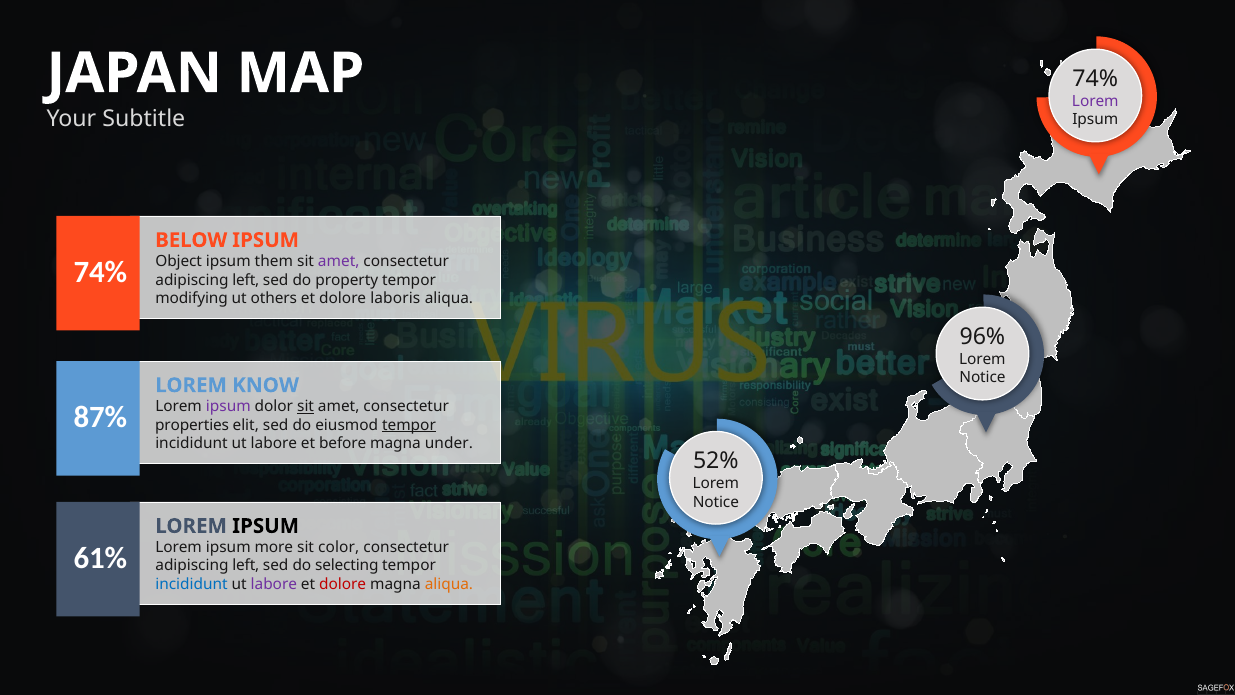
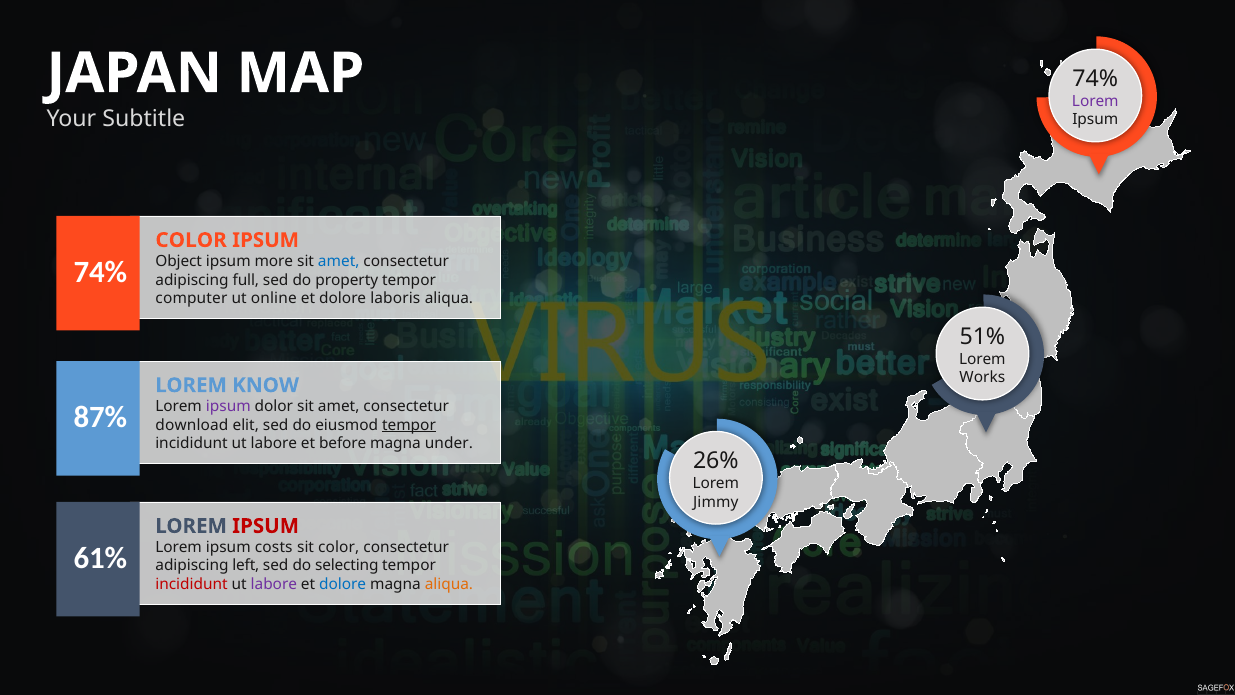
BELOW: BELOW -> COLOR (191, 240)
them: them -> more (274, 261)
amet colour: purple -> blue (339, 261)
left: left -> full (246, 280)
modifying: modifying -> computer (191, 298)
others: others -> online (274, 298)
96%: 96% -> 51% (982, 336)
Notice: Notice -> Works (982, 378)
sit underline: present -> none (306, 406)
properties: properties -> download (192, 425)
52%: 52% -> 26% (716, 461)
Notice: Notice -> Jimmy (716, 502)
IPSUM colour: black -> red (266, 526)
more: more -> costs (274, 547)
incididunt colour: blue -> red (192, 584)
dolore colour: red -> blue (343, 584)
